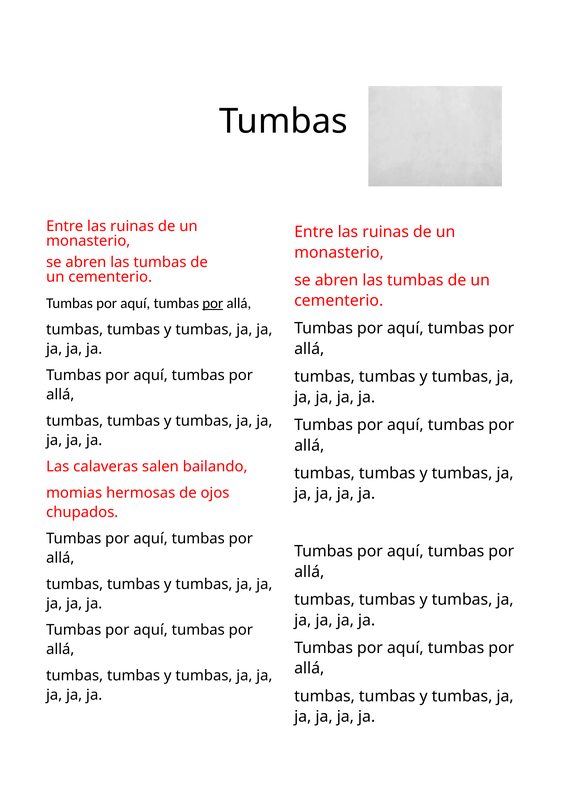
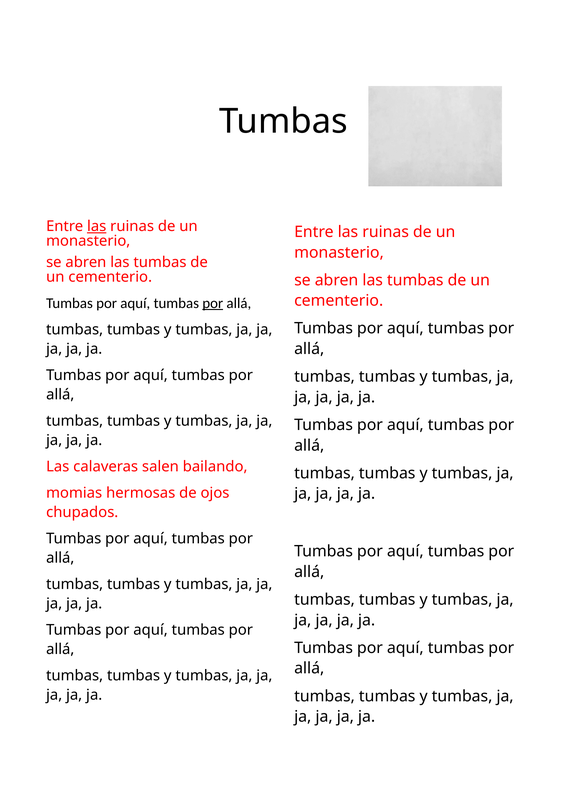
las underline: none -> present (97, 226)
